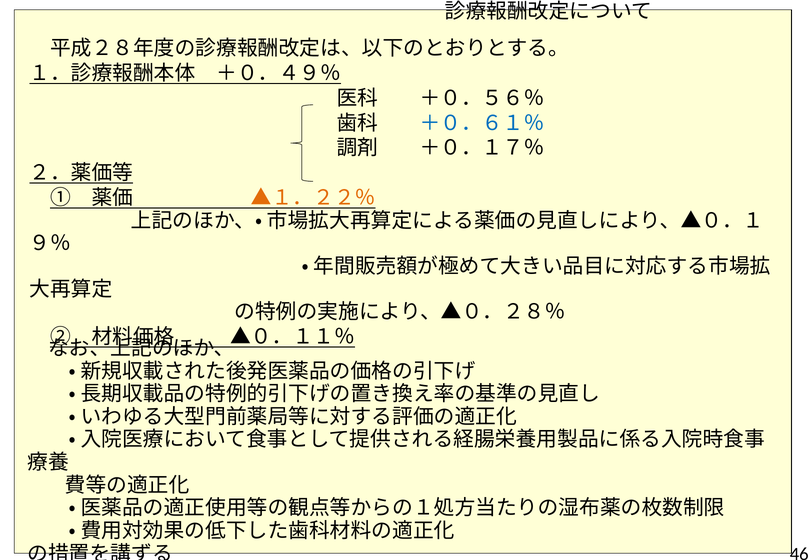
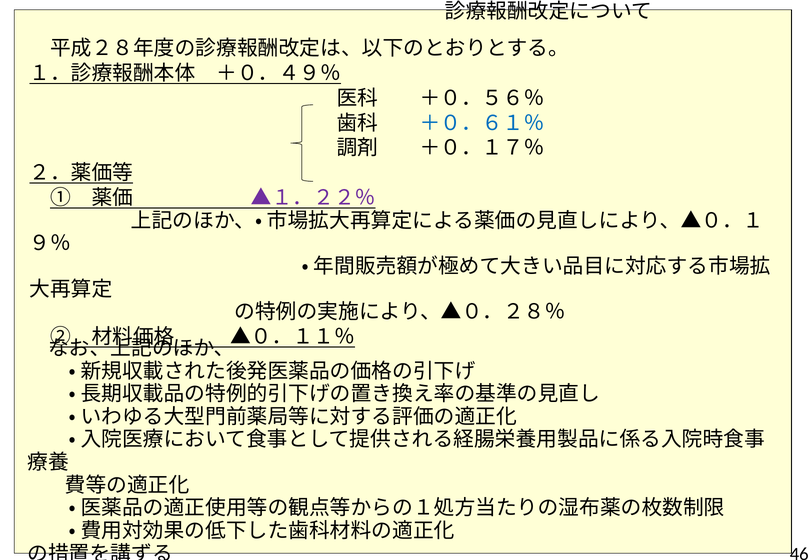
▲１．２２％ colour: orange -> purple (313, 198)
